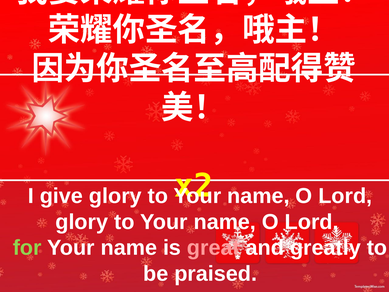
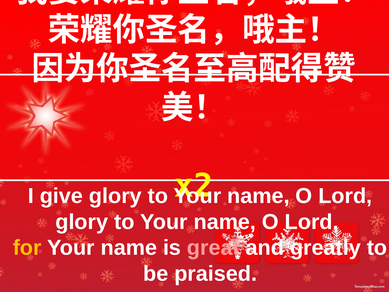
for colour: light green -> yellow (27, 248)
